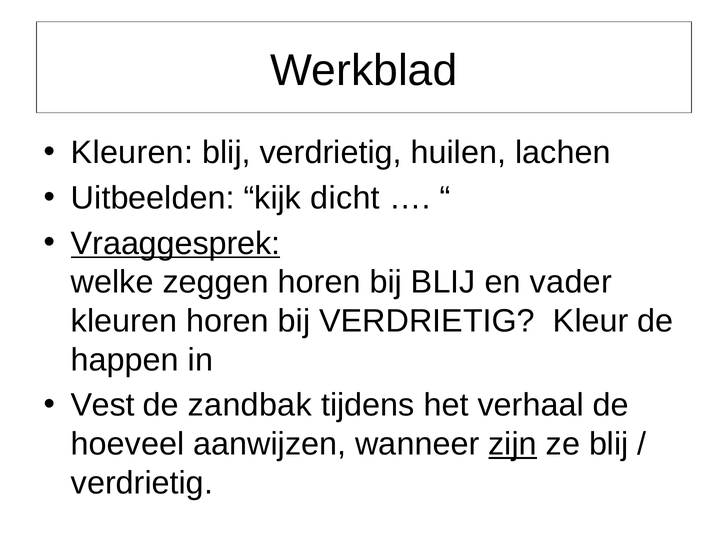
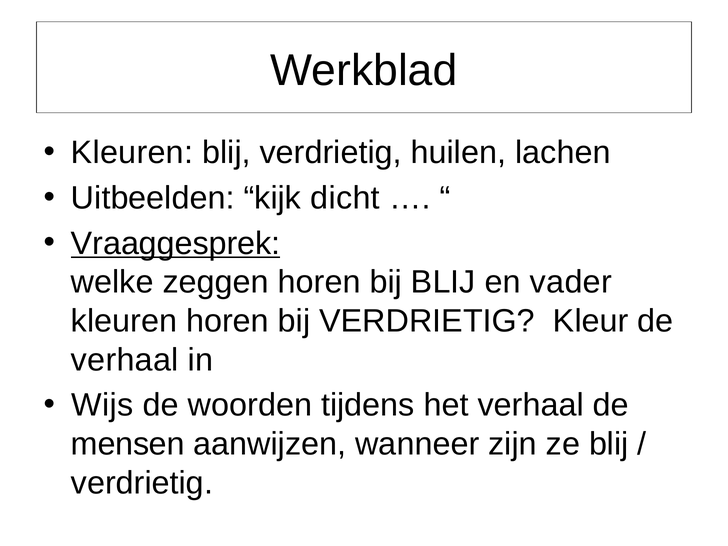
happen: happen -> verhaal (125, 360)
Vest: Vest -> Wijs (102, 405)
zandbak: zandbak -> woorden (250, 405)
hoeveel: hoeveel -> mensen (128, 444)
zijn underline: present -> none (513, 444)
